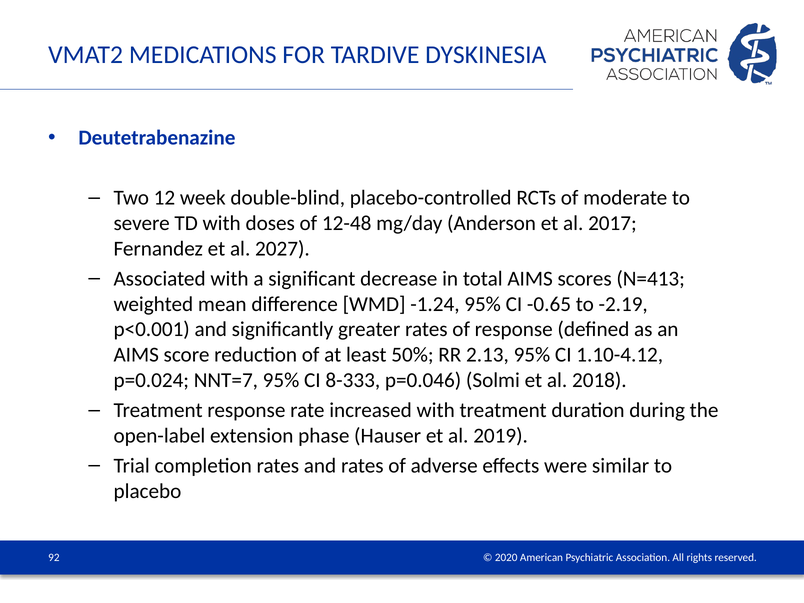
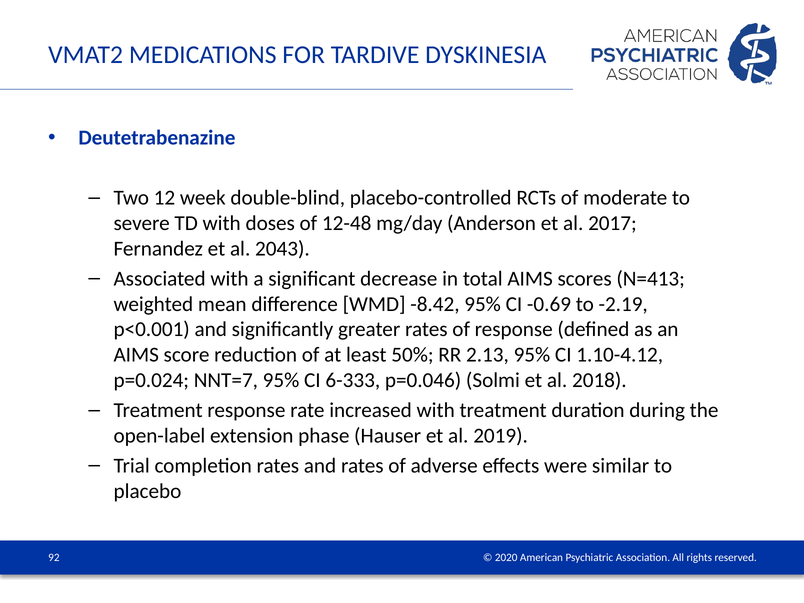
2027: 2027 -> 2043 (282, 249)
-1.24: -1.24 -> -8.42 (435, 304)
-0.65: -0.65 -> -0.69 (549, 304)
8-333: 8-333 -> 6-333 (353, 380)
